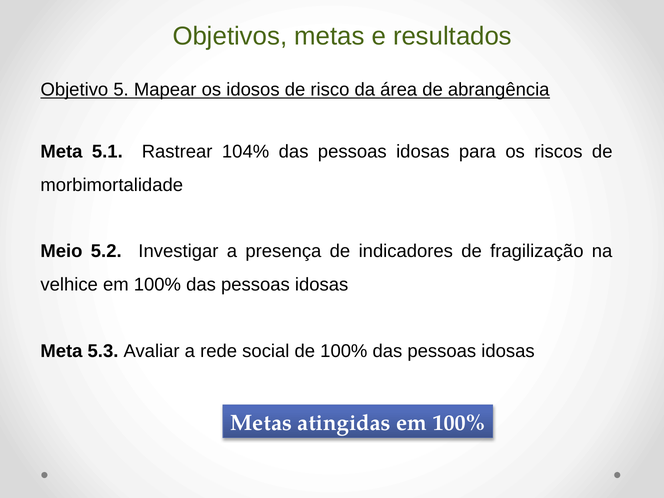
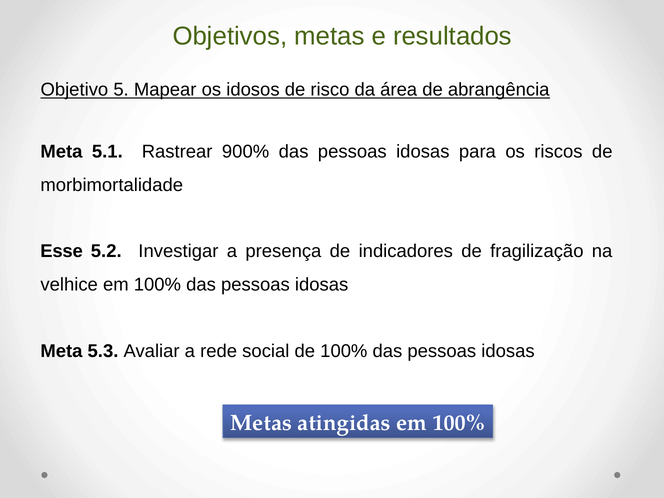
104%: 104% -> 900% (246, 152)
Meio: Meio -> Esse (62, 251)
